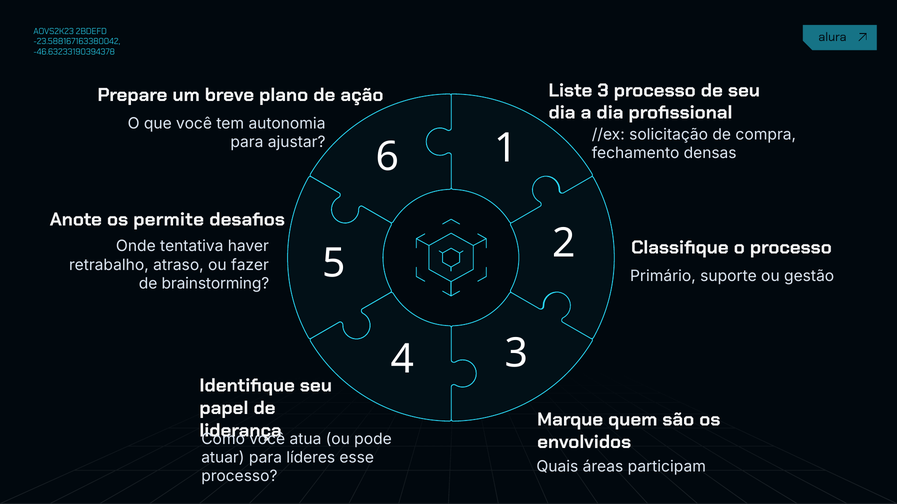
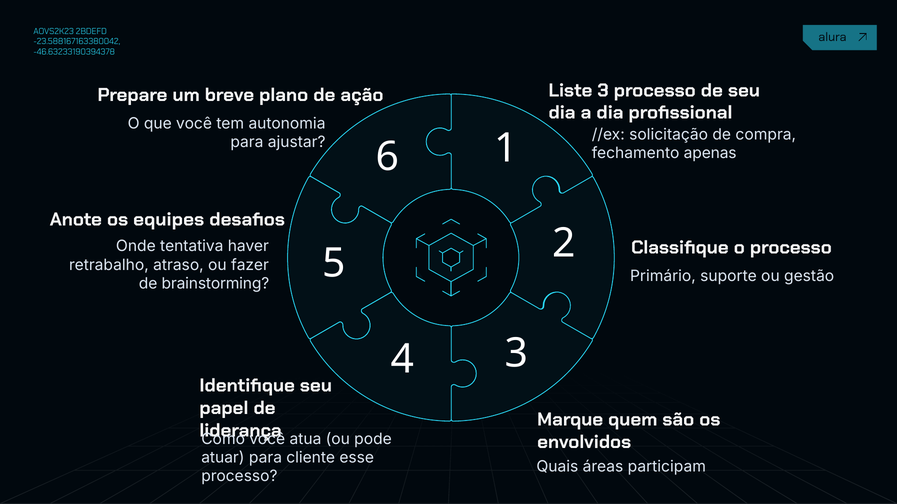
densas: densas -> apenas (710, 154)
permite: permite -> equipes (169, 220)
líderes: líderes -> cliente (311, 458)
